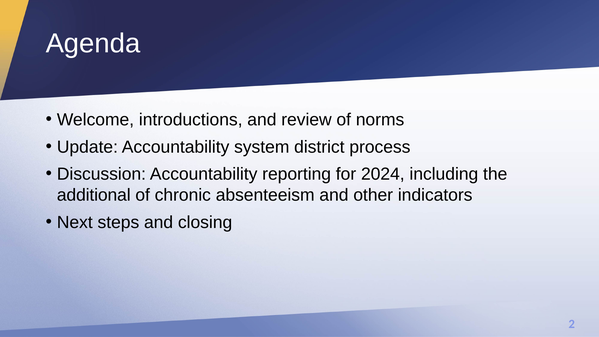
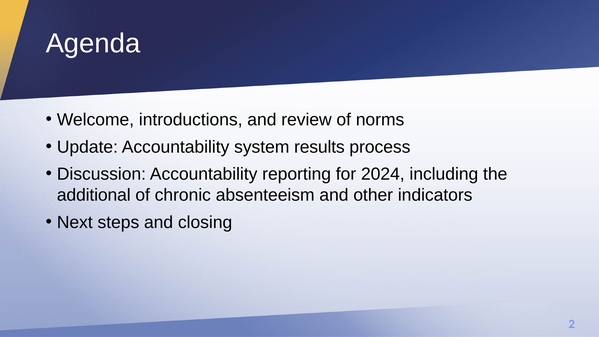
district: district -> results (319, 147)
